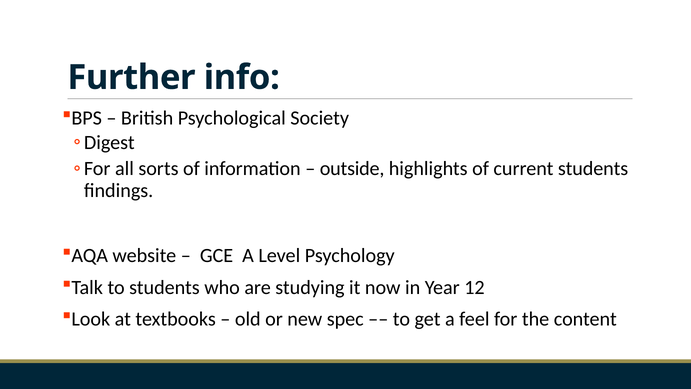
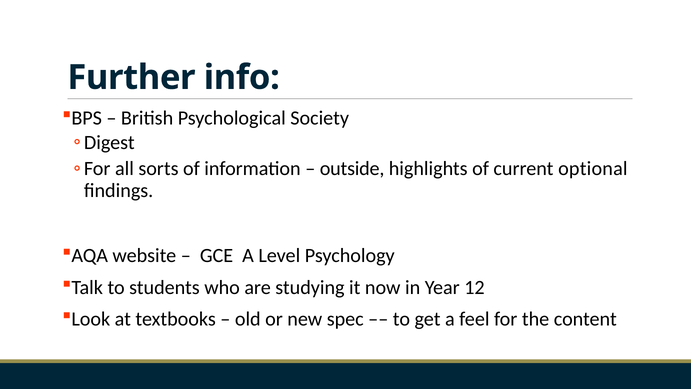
current students: students -> optional (593, 169)
